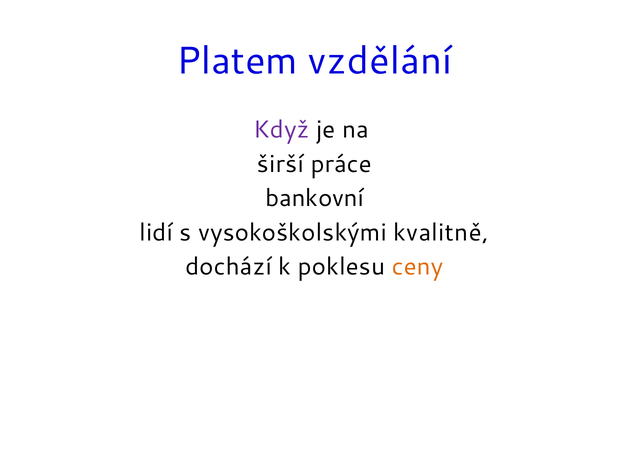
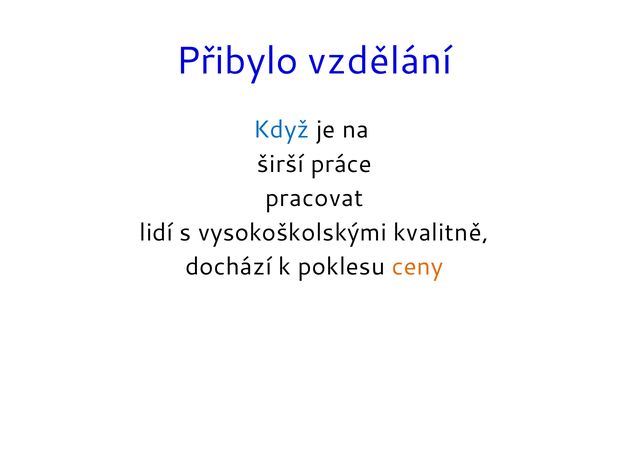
Platem: Platem -> Přibylo (237, 61)
Když colour: purple -> blue (281, 130)
bankovní: bankovní -> pracovat (314, 198)
